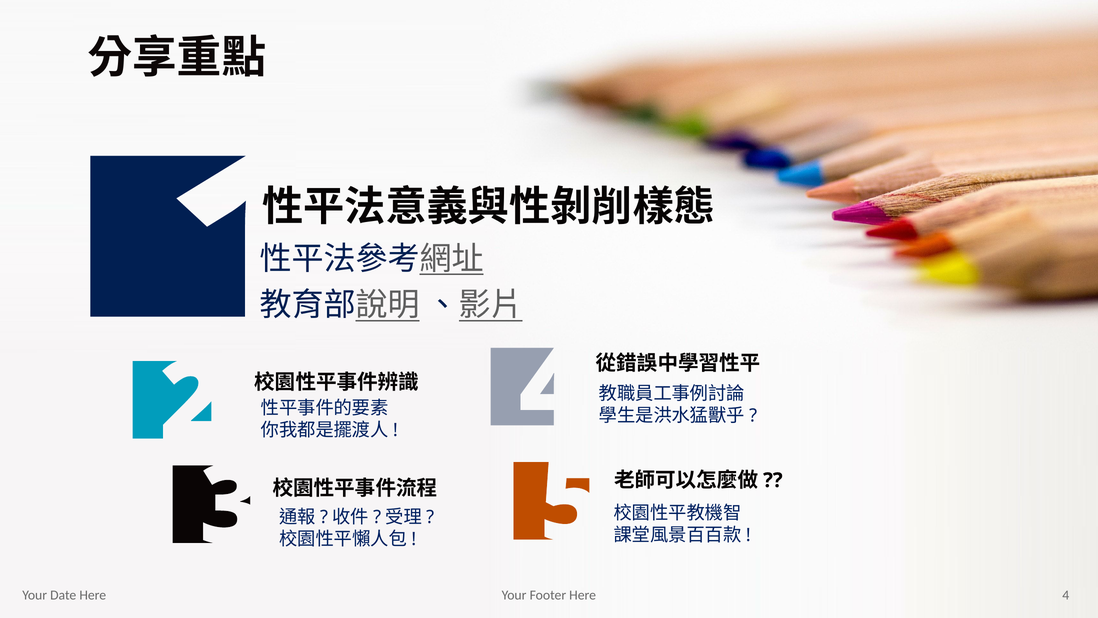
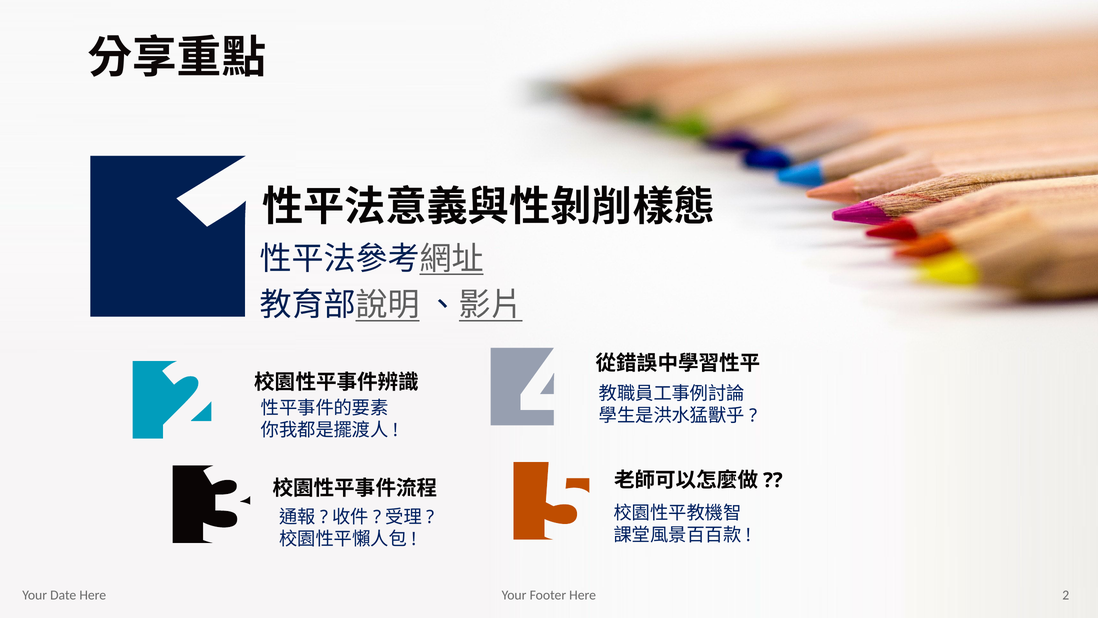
4: 4 -> 2 (1066, 595)
